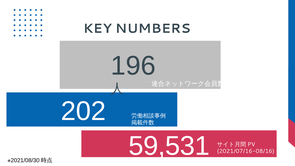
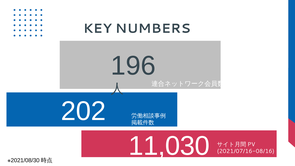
59,531: 59,531 -> 11,030 (169, 146)
